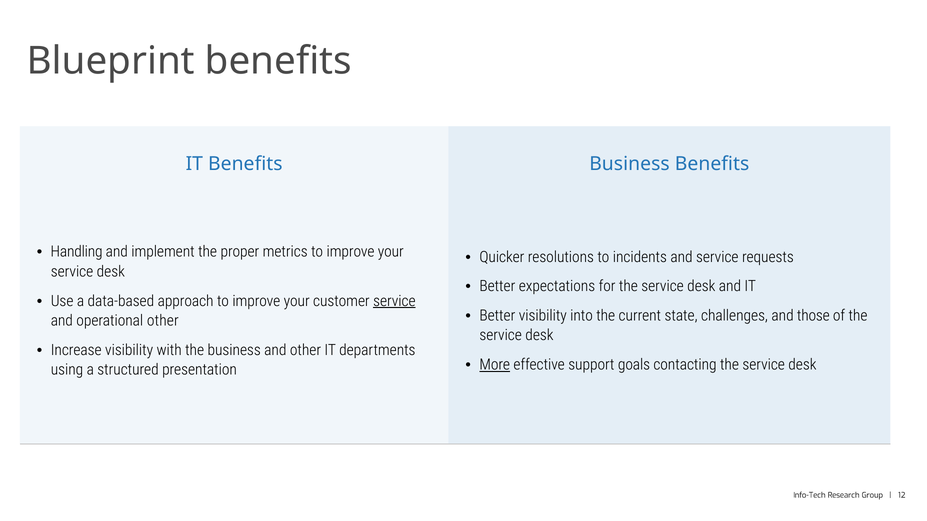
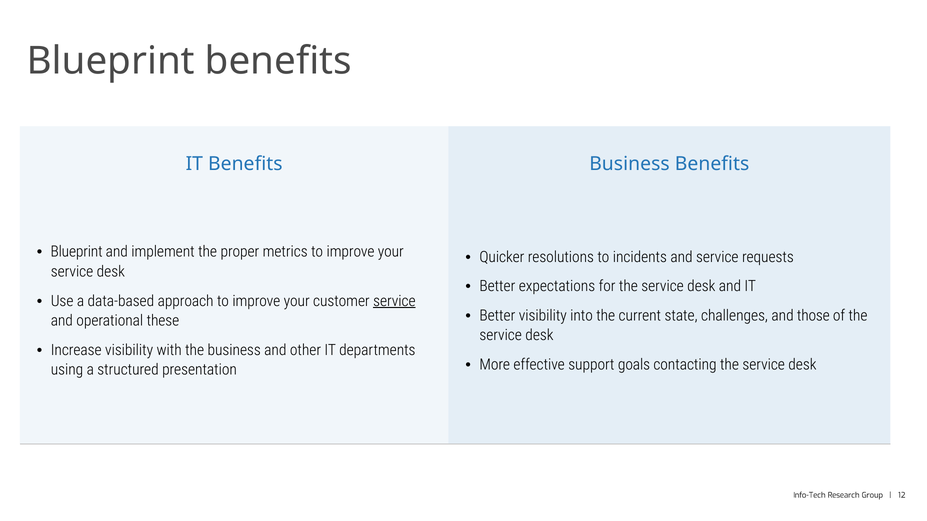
Handling: Handling -> Blueprint (77, 252)
operational other: other -> these (163, 321)
More underline: present -> none (495, 365)
